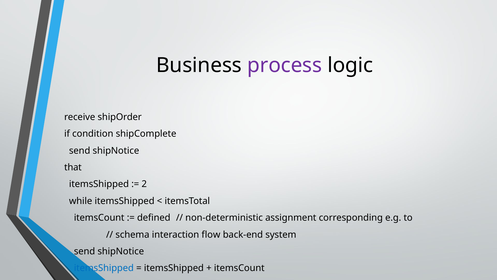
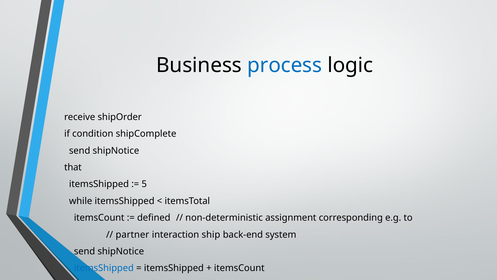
process colour: purple -> blue (285, 65)
2: 2 -> 5 (144, 184)
schema: schema -> partner (132, 234)
flow: flow -> ship (211, 234)
